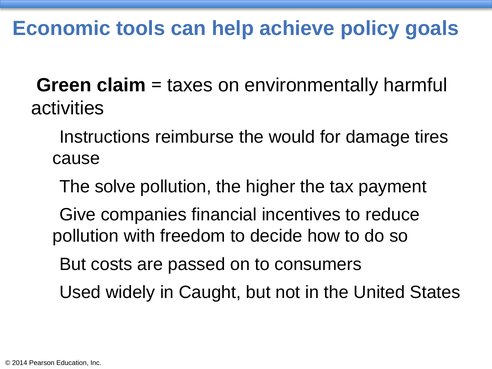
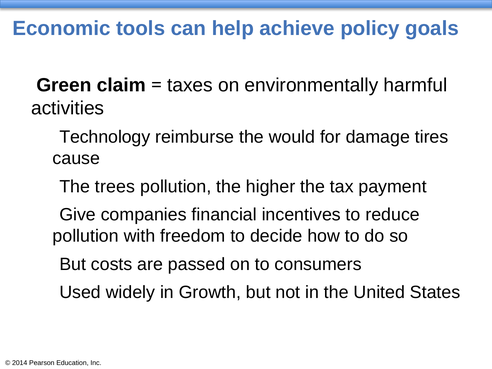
Instructions: Instructions -> Technology (105, 137)
solve: solve -> trees (115, 187)
Caught: Caught -> Growth (210, 292)
